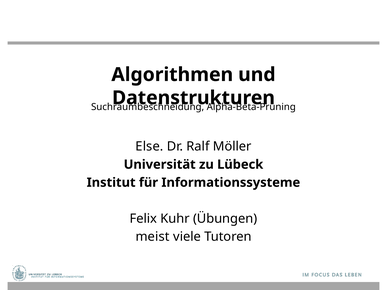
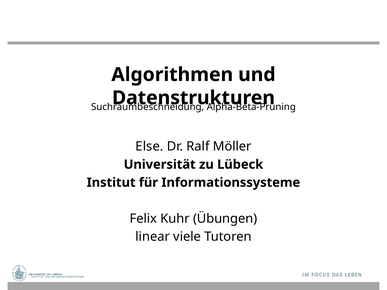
meist: meist -> linear (153, 237)
